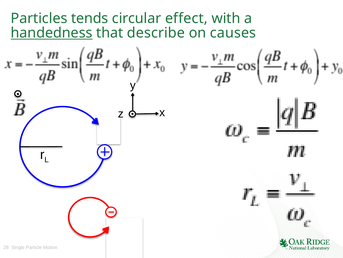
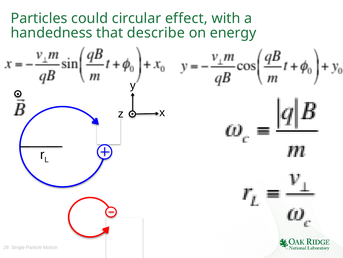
tends: tends -> could (90, 18)
handedness underline: present -> none (52, 33)
causes: causes -> energy (233, 33)
